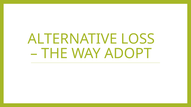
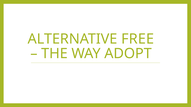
LOSS: LOSS -> FREE (138, 39)
